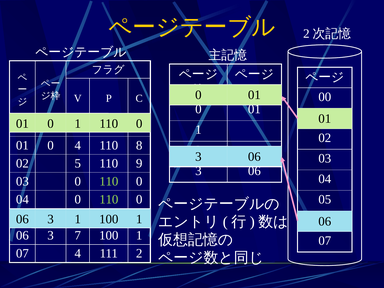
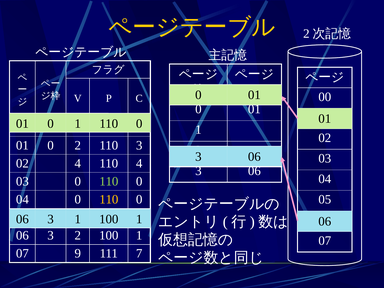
0 4: 4 -> 2 (78, 145)
110 8: 8 -> 3 (139, 145)
02 5: 5 -> 4 (78, 163)
110 9: 9 -> 4 (139, 163)
110 colour: light green -> yellow (109, 199)
3 7: 7 -> 2 (78, 235)
07 4: 4 -> 9 (78, 253)
111 2: 2 -> 7 (139, 253)
